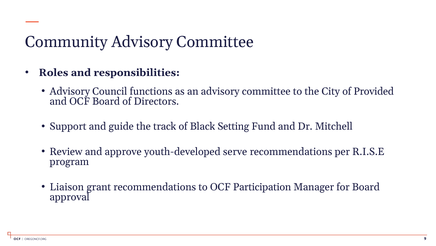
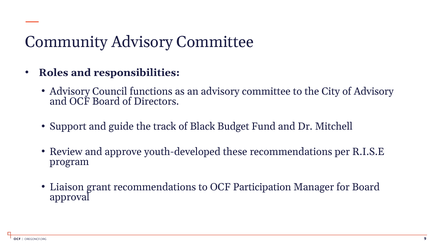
of Provided: Provided -> Advisory (374, 91)
Setting: Setting -> Budget (233, 126)
serve: serve -> these (235, 151)
